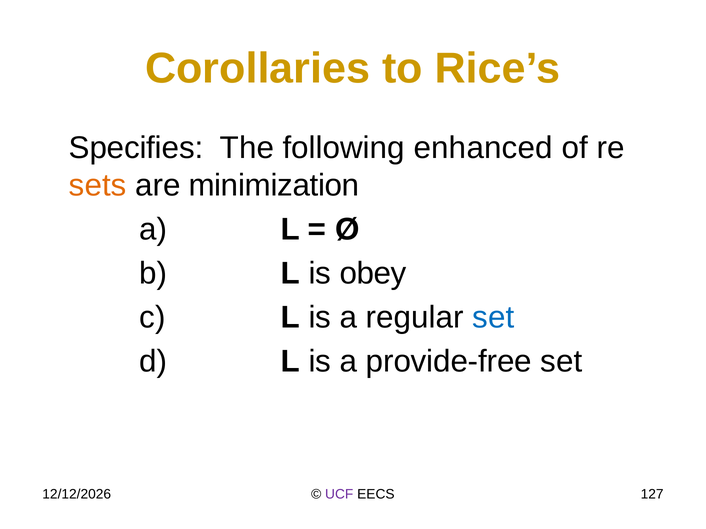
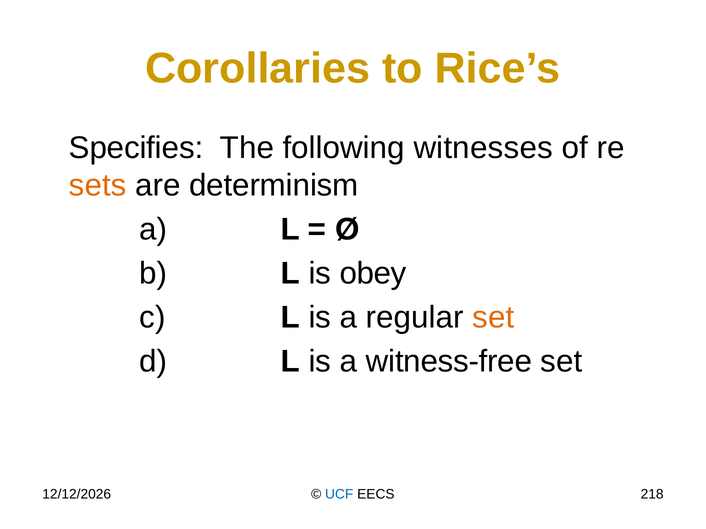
enhanced: enhanced -> witnesses (483, 148)
minimization: minimization -> determinism (274, 186)
set colour: blue -> orange (493, 318)
provide-free: provide-free -> witness-free (449, 362)
UCF colour: purple -> blue (339, 495)
127: 127 -> 218 (652, 495)
